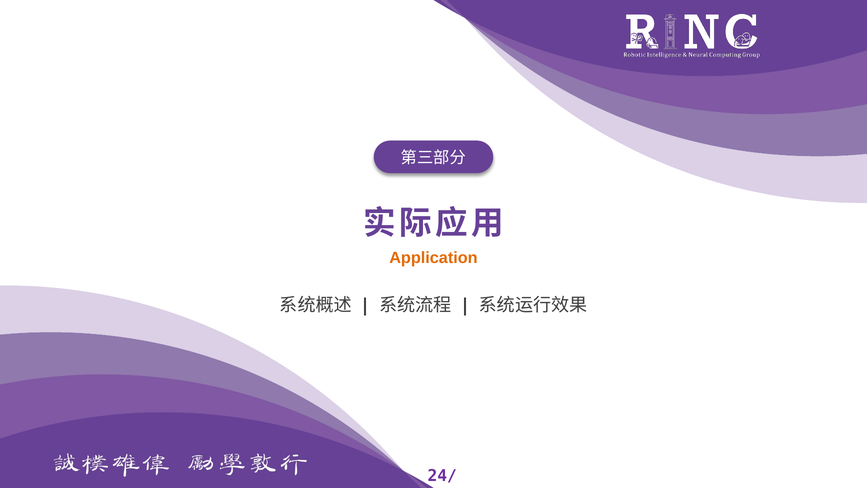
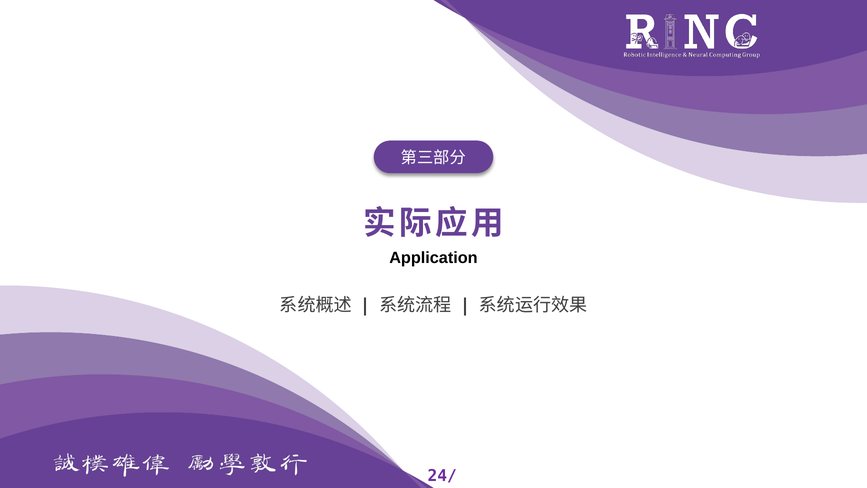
Application colour: orange -> black (433, 258)
